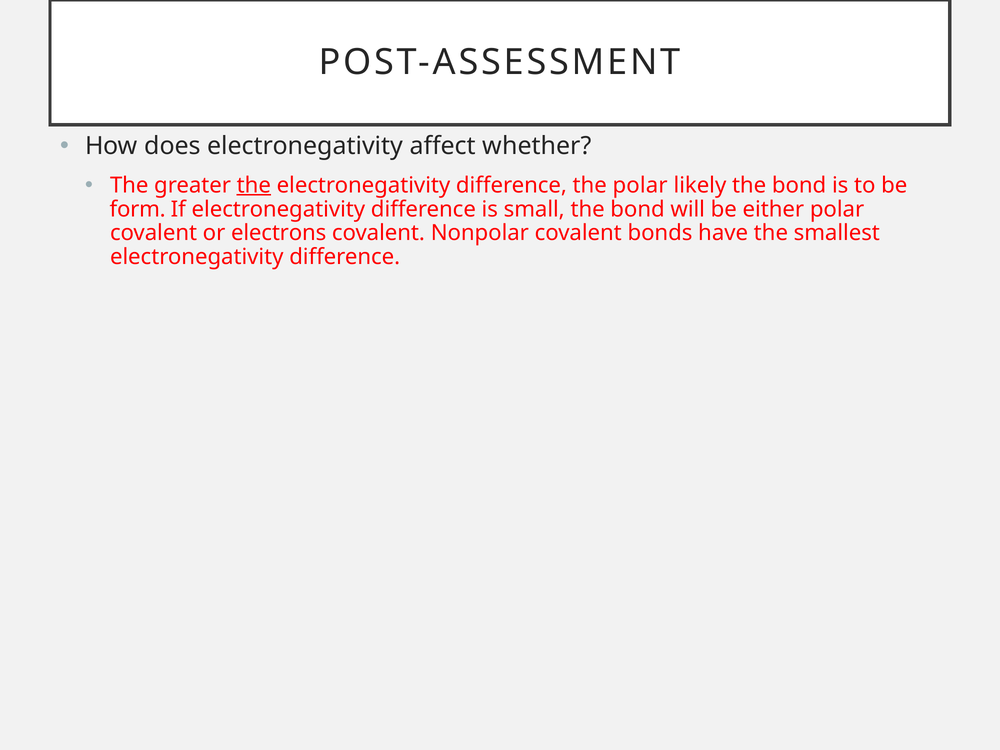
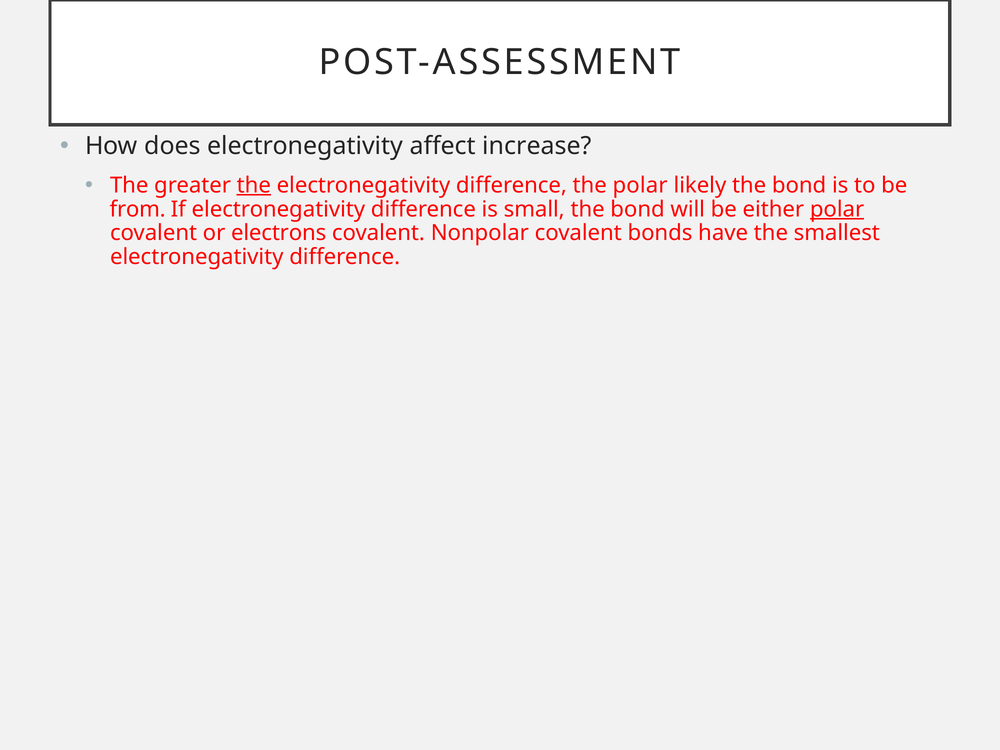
whether: whether -> increase (537, 146)
form: form -> from (138, 209)
polar underline: none -> present (837, 209)
